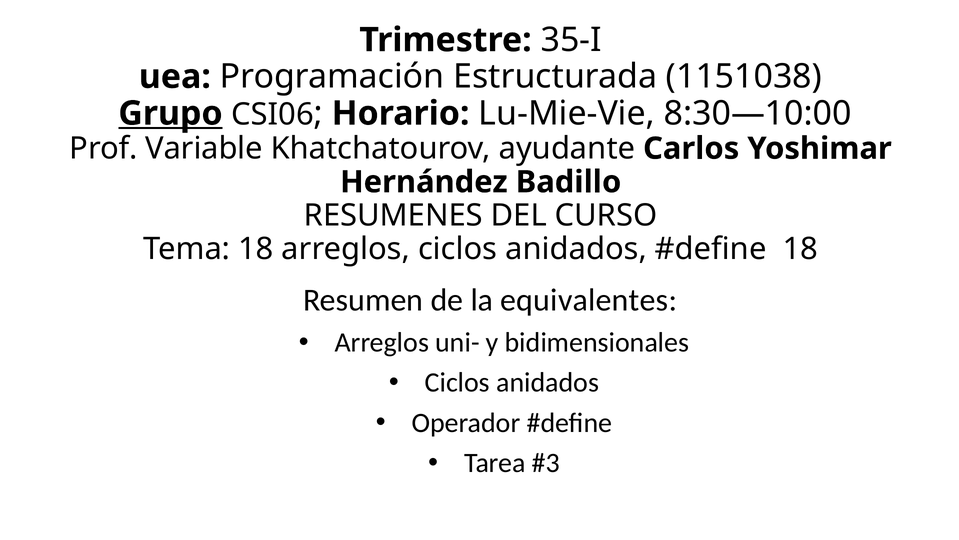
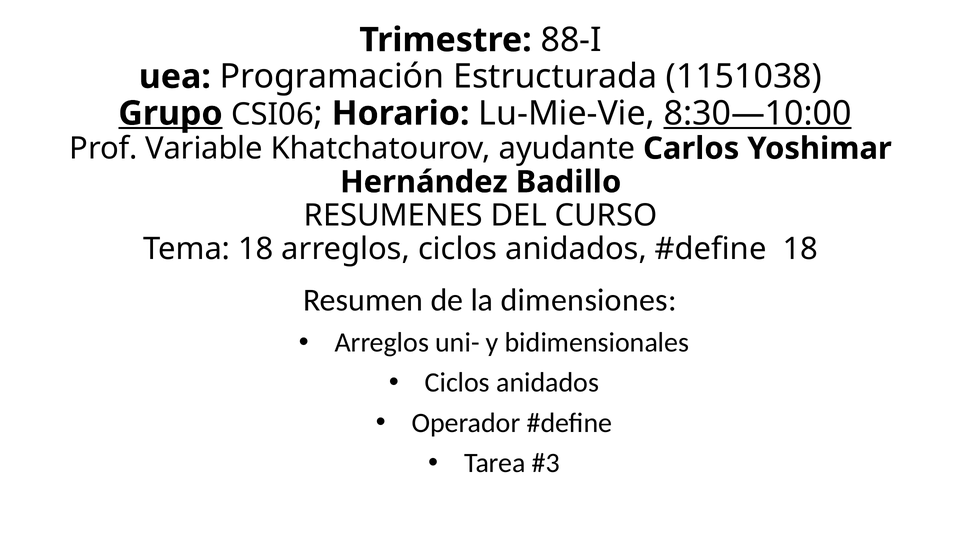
35-I: 35-I -> 88-I (571, 40)
8:30—10:00 underline: none -> present (758, 113)
equivalentes: equivalentes -> dimensiones (589, 300)
